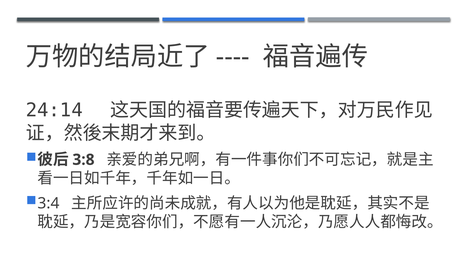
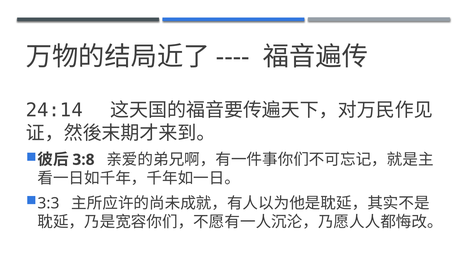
3:4: 3:4 -> 3:3 (48, 203)
